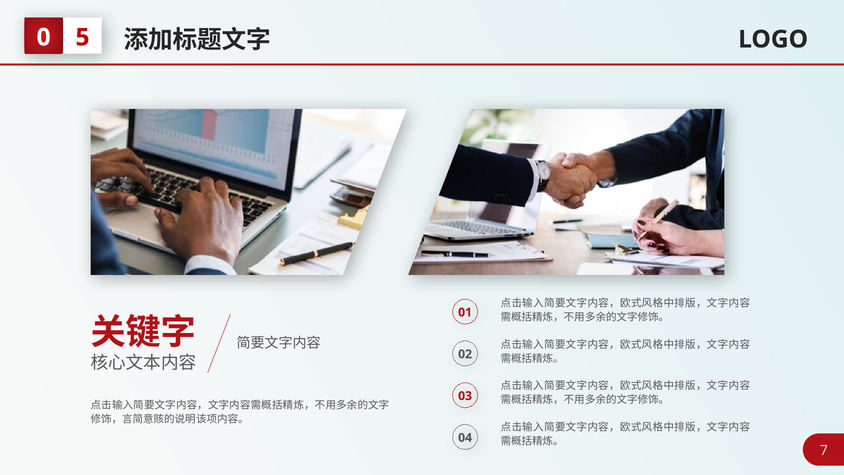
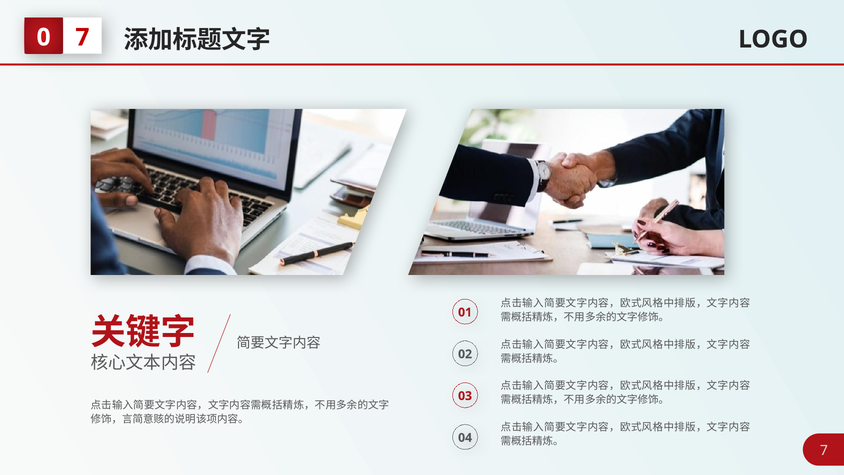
5: 5 -> 7 (82, 37)
